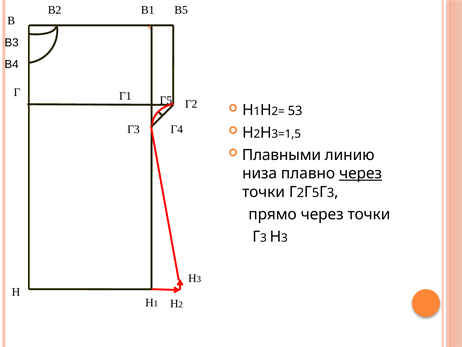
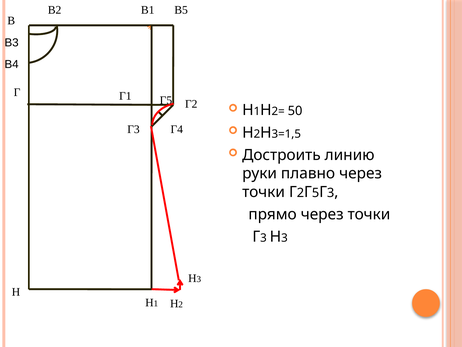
53: 53 -> 50 (295, 111)
Плавными: Плавными -> Достроить (281, 155)
низа: низа -> руки (260, 173)
через underline: present -> none (361, 173)
